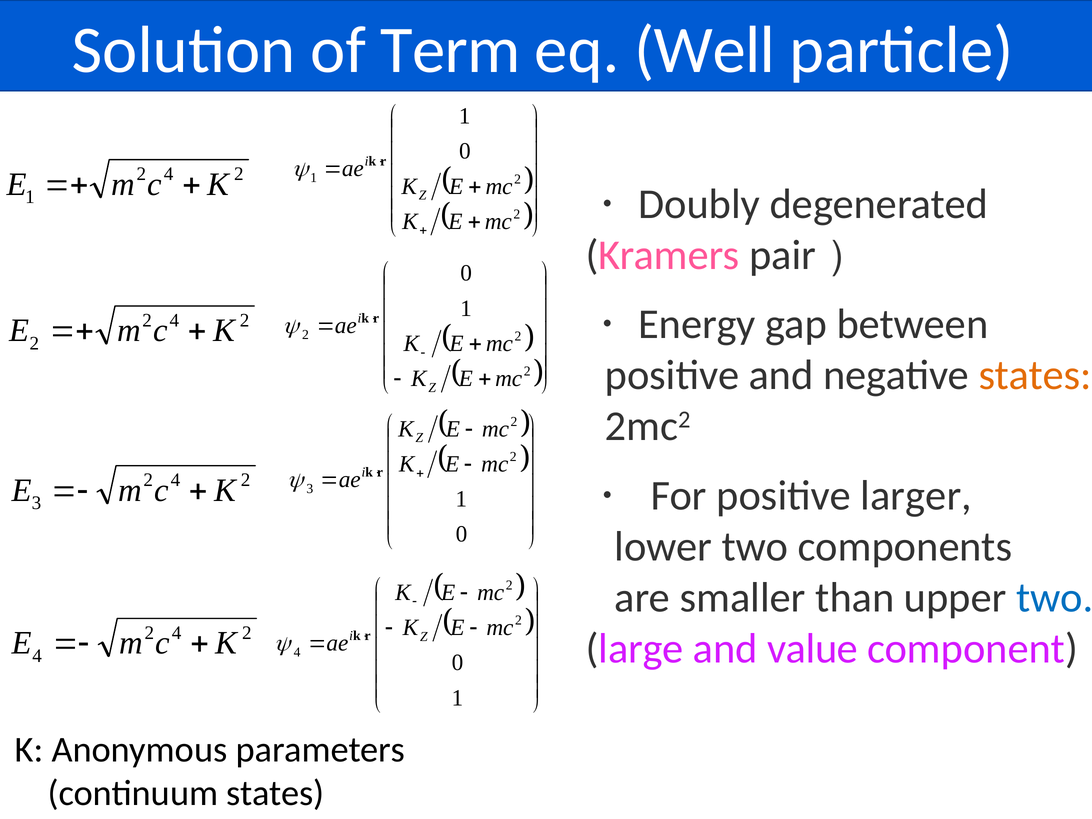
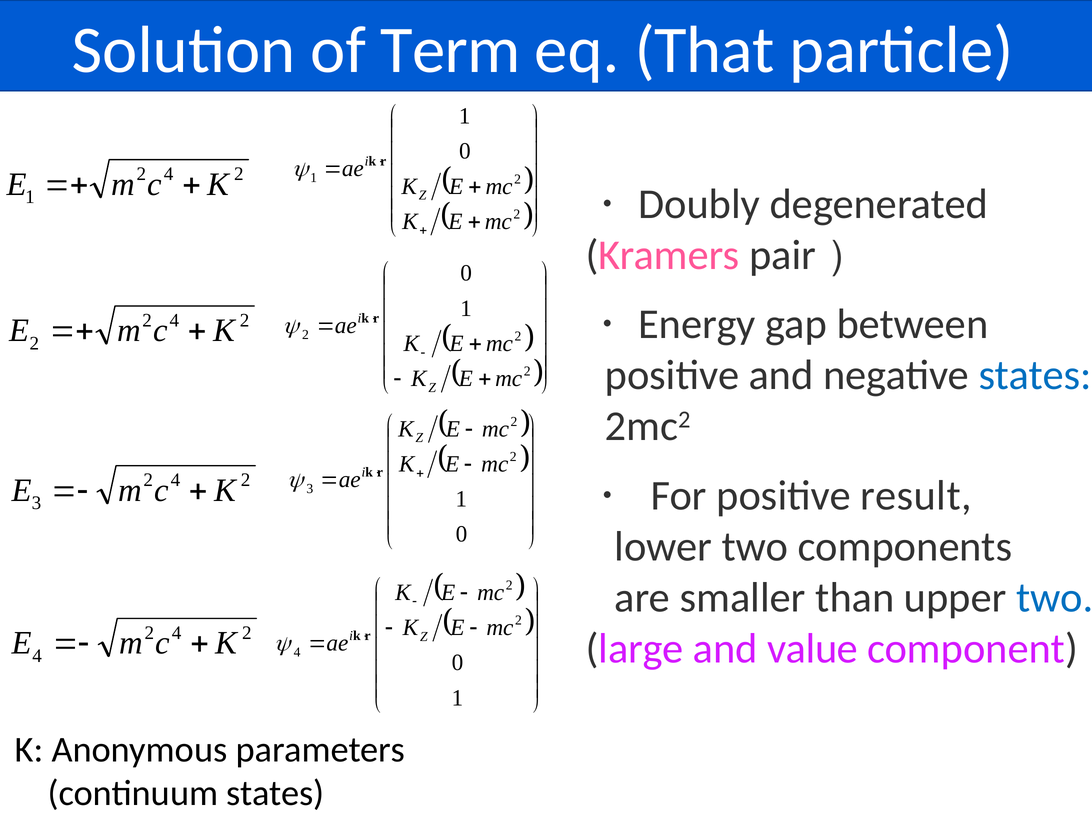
Well: Well -> That (705, 50)
states colour: orange -> blue (1035, 375)
larger: larger -> result (916, 496)
